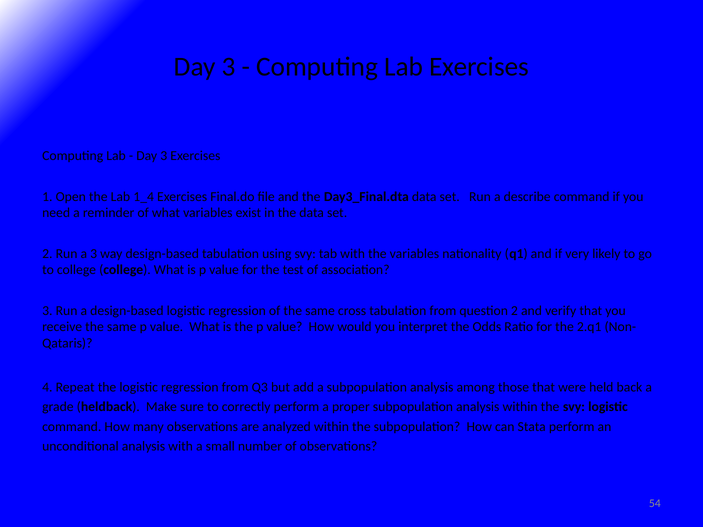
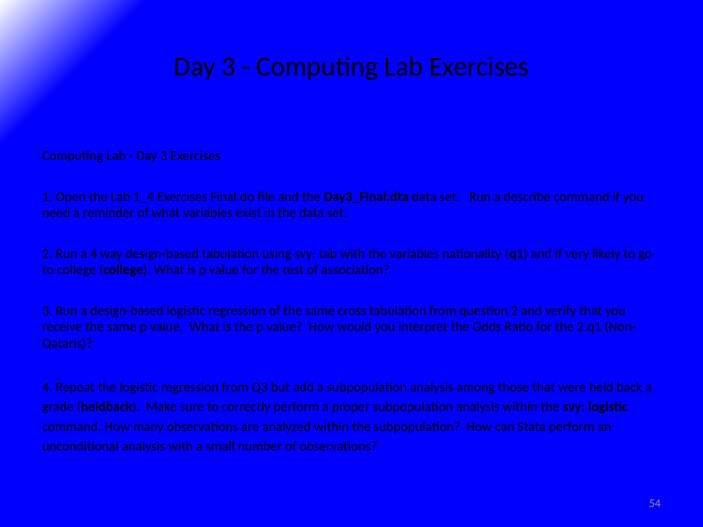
a 3: 3 -> 4 (94, 254)
